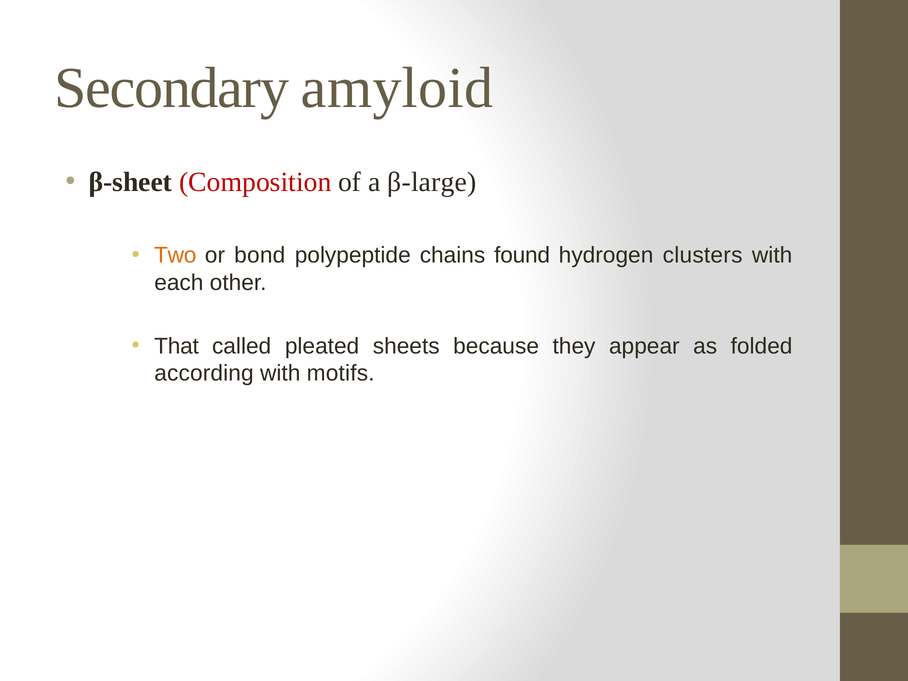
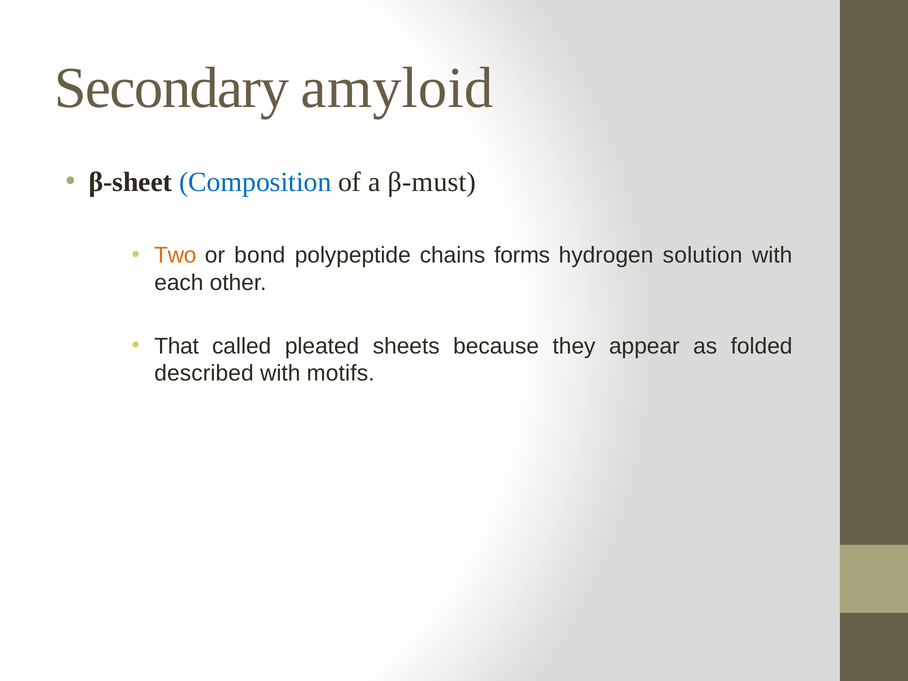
Composition colour: red -> blue (255, 182)
β-large: β-large -> β-must (432, 182)
found: found -> forms (522, 255)
clusters: clusters -> solution (703, 255)
according: according -> described (204, 373)
